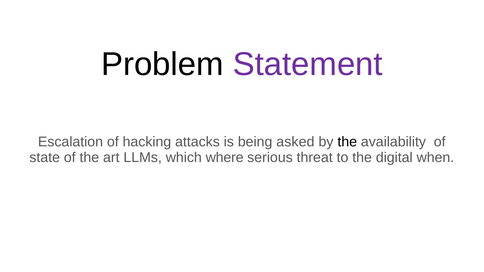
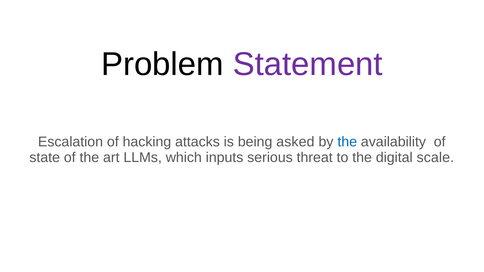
the colour: black -> blue (347, 142)
where: where -> inputs (225, 158)
when: when -> scale (435, 158)
